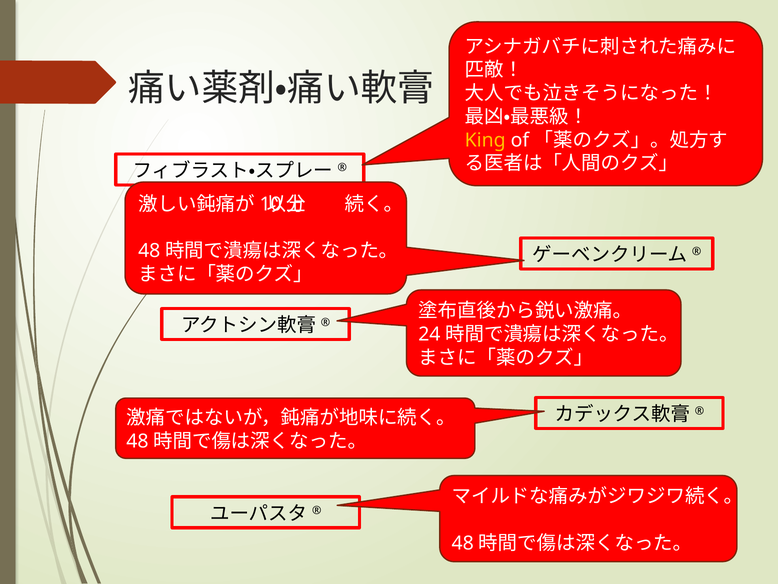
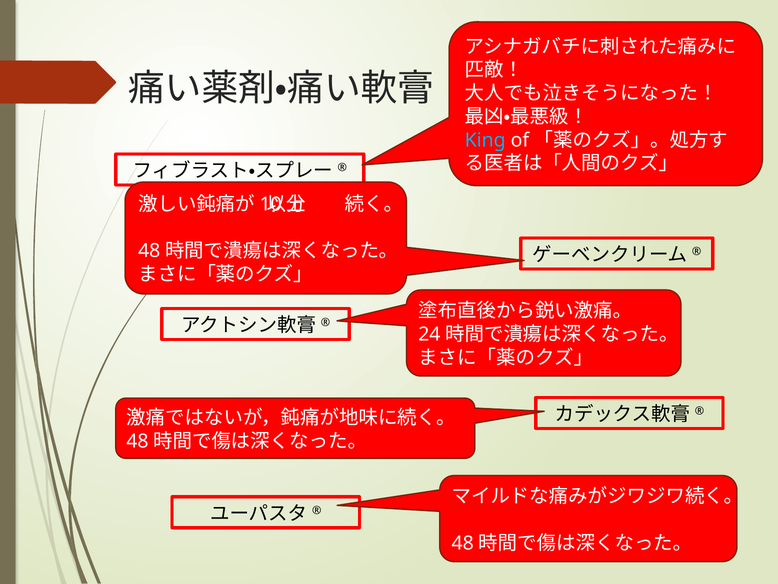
King colour: yellow -> light blue (485, 140)
